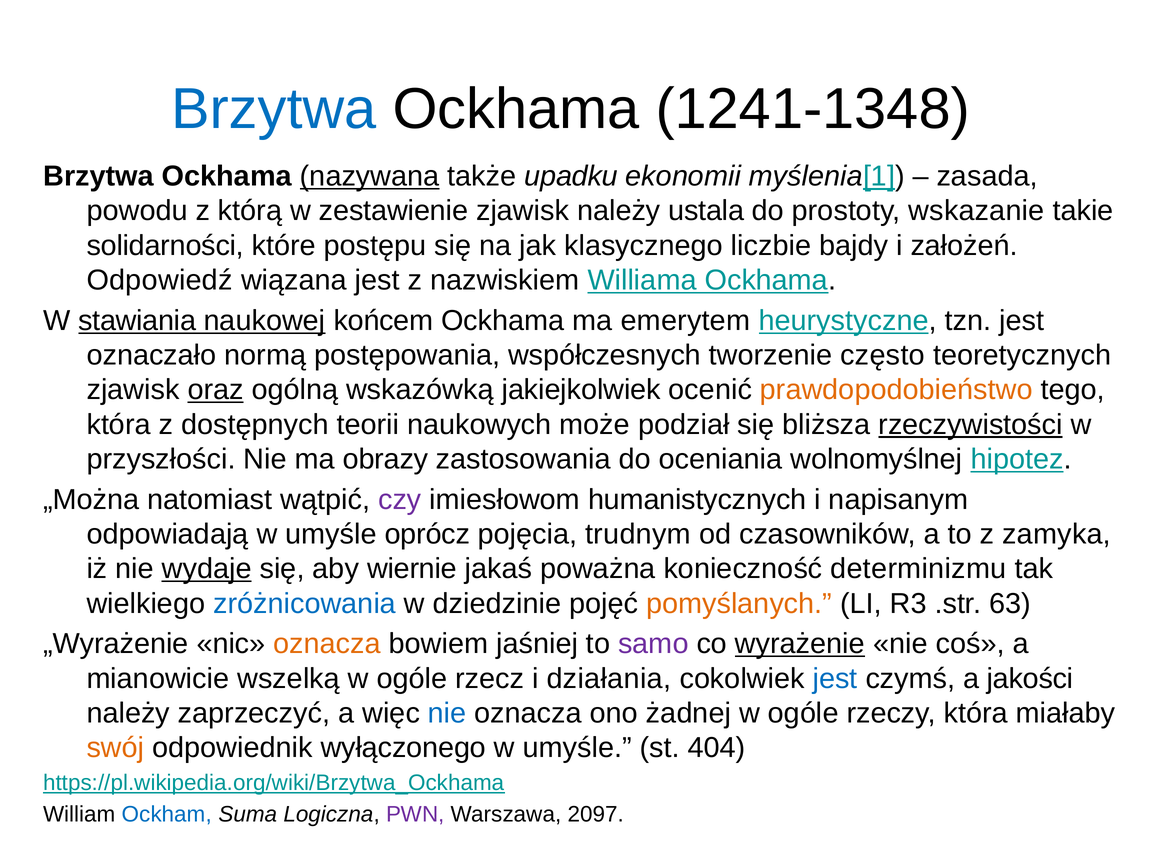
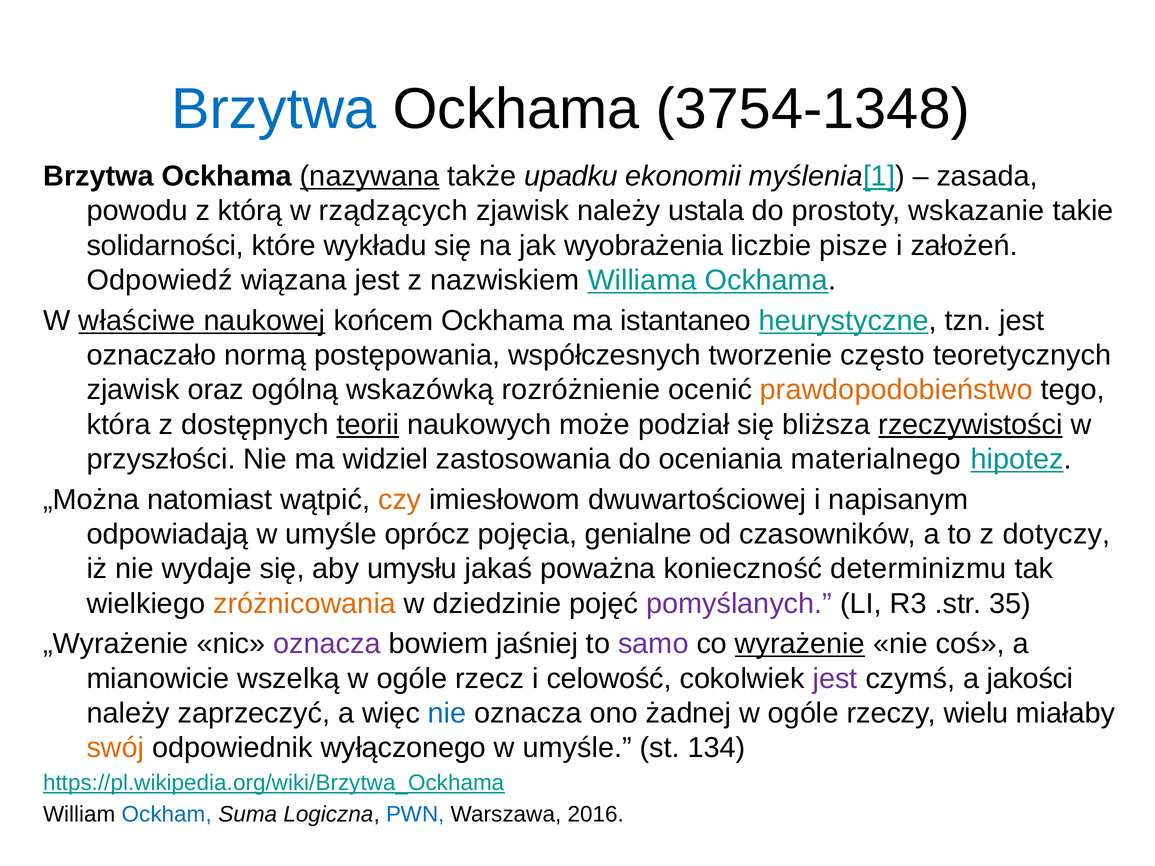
1241-1348: 1241-1348 -> 3754-1348 (813, 109)
zestawienie: zestawienie -> rządzących (393, 211)
postępu: postępu -> wykładu (375, 246)
klasycznego: klasycznego -> wyobrażenia (644, 246)
bajdy: bajdy -> pisze (854, 246)
stawiania: stawiania -> właściwe (137, 321)
emerytem: emerytem -> istantaneo (686, 321)
oraz underline: present -> none (216, 390)
jakiejkolwiek: jakiejkolwiek -> rozróżnienie (581, 390)
teorii underline: none -> present (368, 425)
obrazy: obrazy -> widziel (385, 459)
wolnomyślnej: wolnomyślnej -> materialnego (876, 459)
czy colour: purple -> orange (400, 500)
humanistycznych: humanistycznych -> dwuwartościowej (697, 500)
trudnym: trudnym -> genialne (638, 534)
zamyka: zamyka -> dotyczy (1057, 534)
wydaje underline: present -> none (207, 569)
wiernie: wiernie -> umysłu (412, 569)
zróżnicowania colour: blue -> orange (305, 604)
pomyślanych colour: orange -> purple (739, 604)
63: 63 -> 35 (1010, 604)
oznacza colour: orange -> purple (327, 644)
działania: działania -> celowość (609, 679)
jest colour: blue -> purple (835, 679)
rzeczy która: która -> wielu (976, 713)
404: 404 -> 134 (717, 748)
PWN colour: purple -> blue (415, 814)
2097: 2097 -> 2016 (596, 814)
